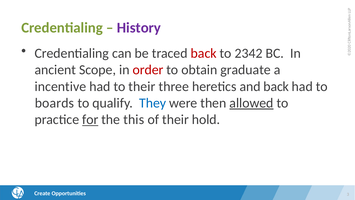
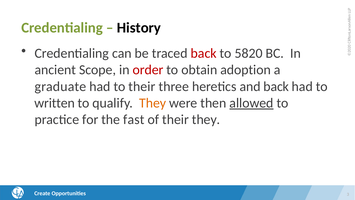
History colour: purple -> black (139, 28)
2342: 2342 -> 5820 (249, 53)
graduate: graduate -> adoption (246, 70)
incentive: incentive -> graduate (60, 86)
boards: boards -> written (55, 103)
They colour: blue -> orange (153, 103)
for underline: present -> none (90, 119)
this: this -> fast (134, 119)
their hold: hold -> they (206, 119)
